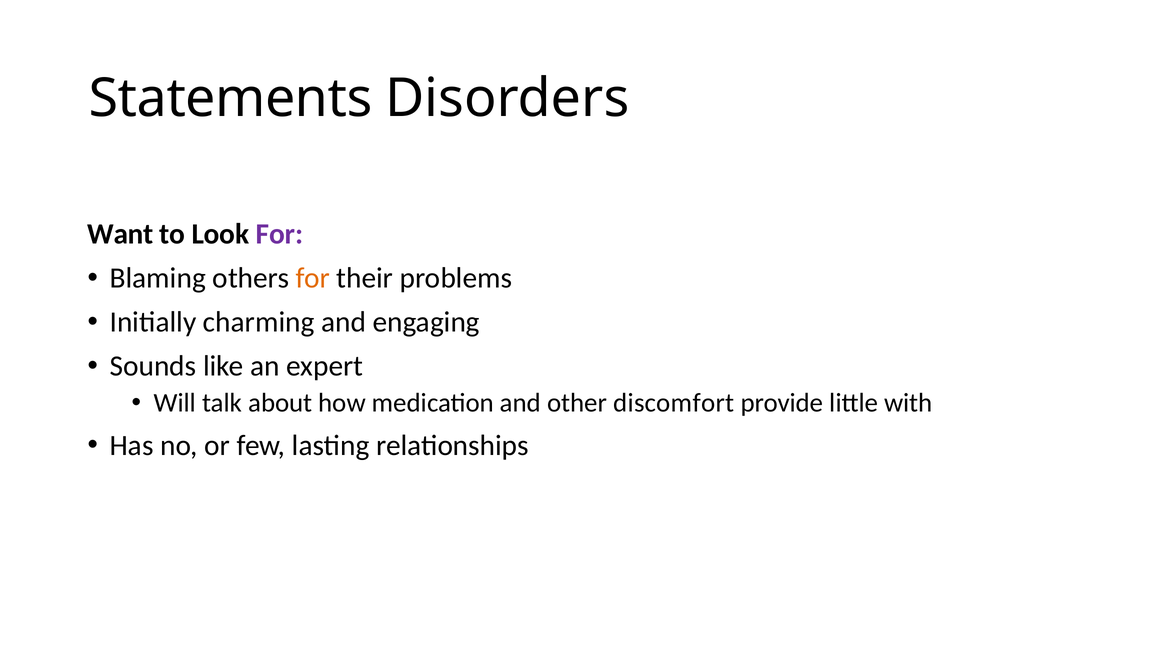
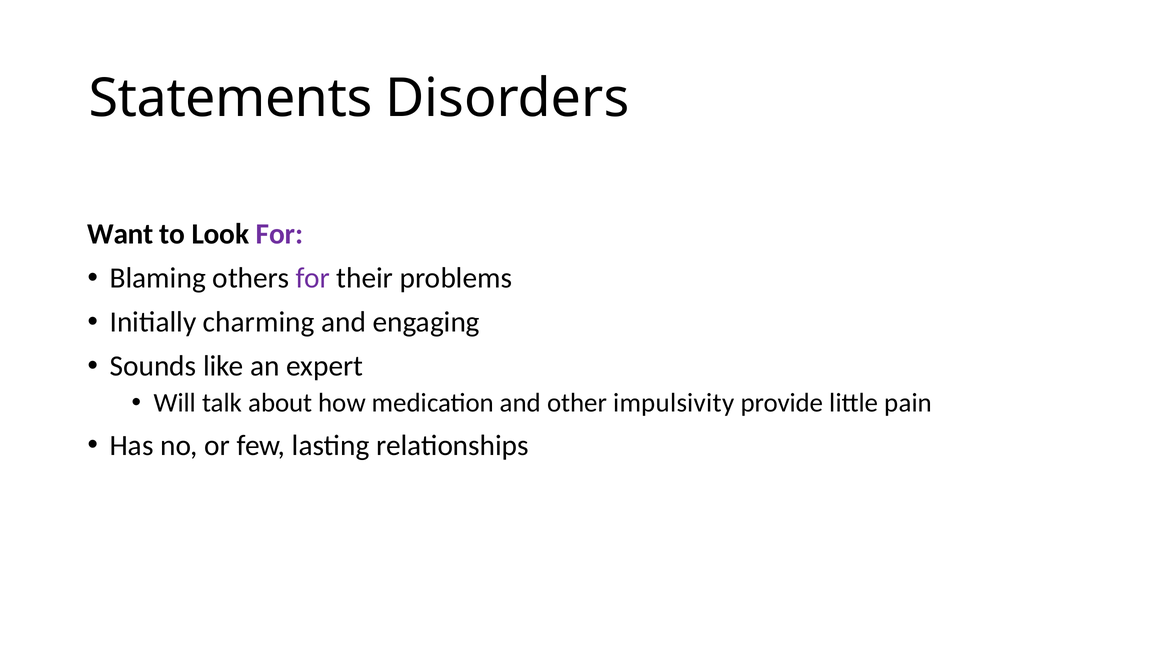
for colour: orange -> purple (313, 278)
discomfort: discomfort -> impulsivity (674, 403)
with: with -> pain (908, 403)
